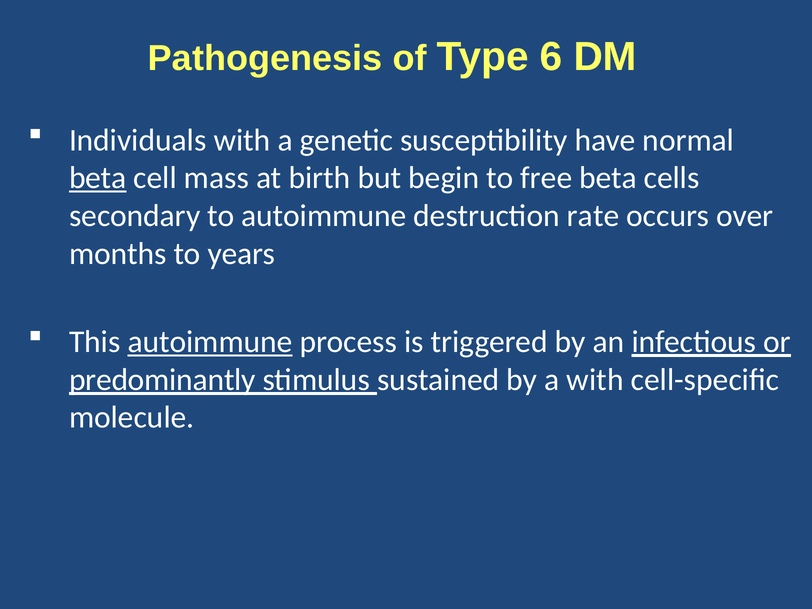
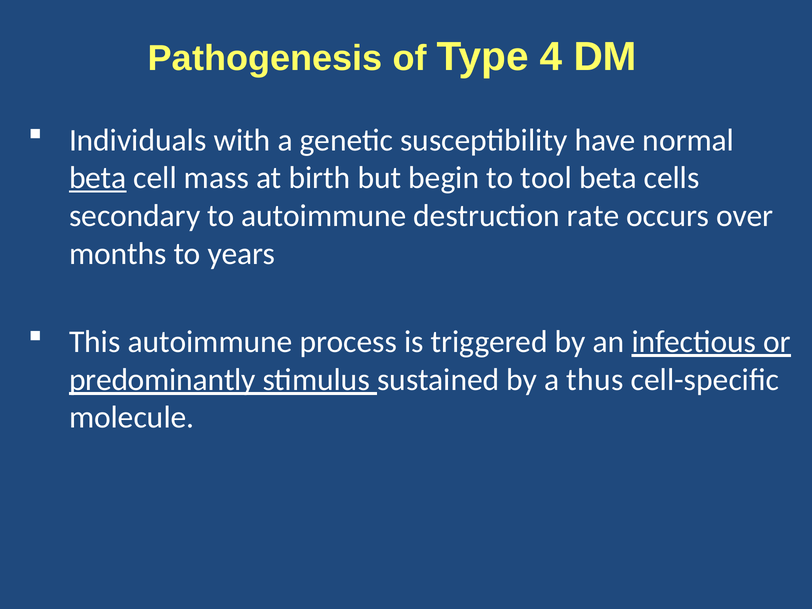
6: 6 -> 4 (551, 57)
free: free -> tool (546, 178)
autoimmune underline: present -> none (210, 342)
a with: with -> thus (595, 380)
